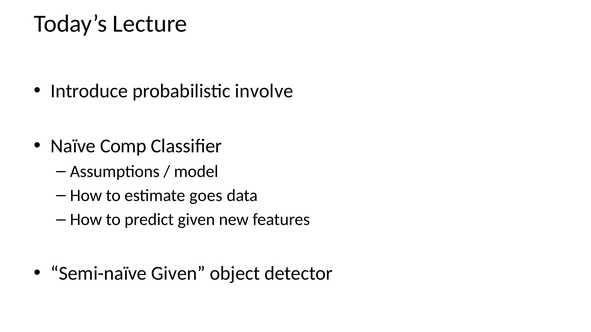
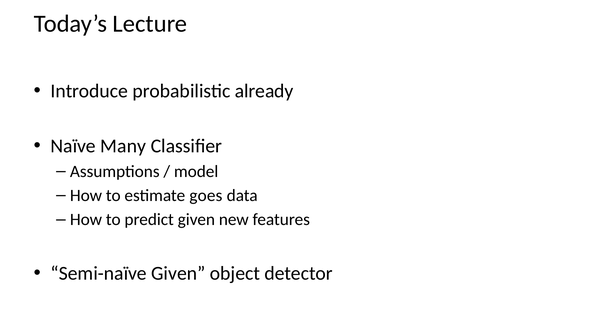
involve: involve -> already (264, 91)
Comp: Comp -> Many (123, 146)
